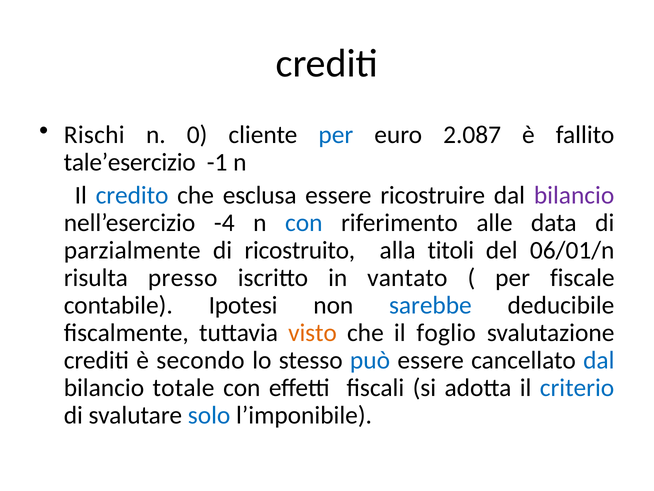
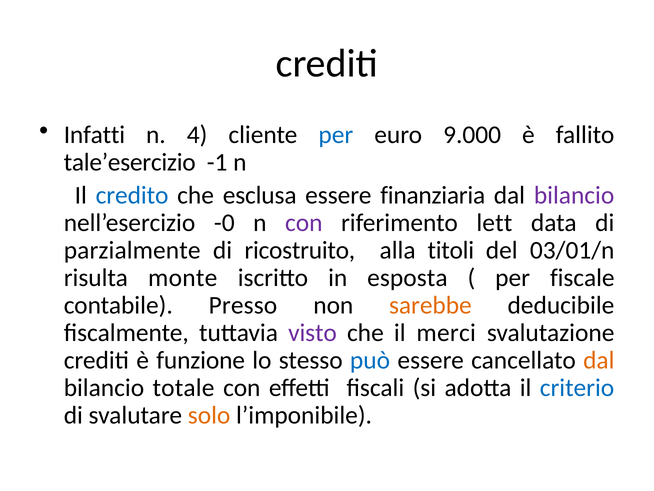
Rischi: Rischi -> Infatti (94, 135)
0: 0 -> 4 (197, 135)
2.087: 2.087 -> 9.000 (472, 135)
ricostruire: ricostruire -> finanziaria (433, 195)
-4: -4 -> -0 (224, 222)
con colour: blue -> purple (304, 222)
alle: alle -> lett (494, 222)
06/01/n: 06/01/n -> 03/01/n (572, 250)
presso: presso -> monte (183, 277)
vantato: vantato -> esposta (407, 277)
Ipotesi: Ipotesi -> Presso (243, 305)
sarebbe colour: blue -> orange (430, 305)
visto colour: orange -> purple (313, 332)
foglio: foglio -> merci (446, 332)
secondo: secondo -> funzione (201, 360)
dal colour: blue -> orange (599, 360)
solo colour: blue -> orange (209, 415)
